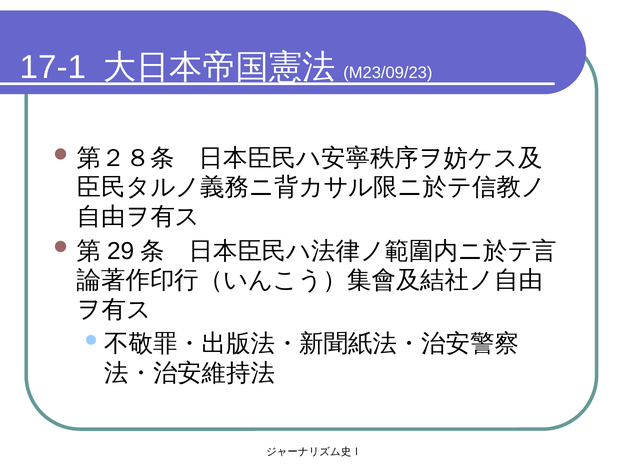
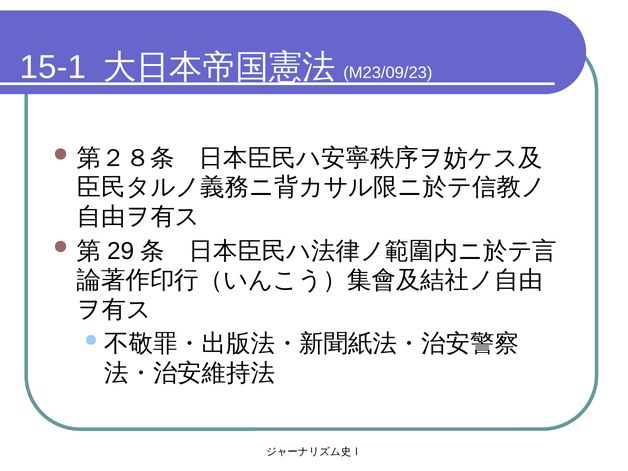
17-1: 17-1 -> 15-1 (53, 67)
